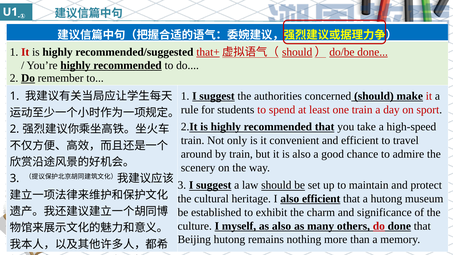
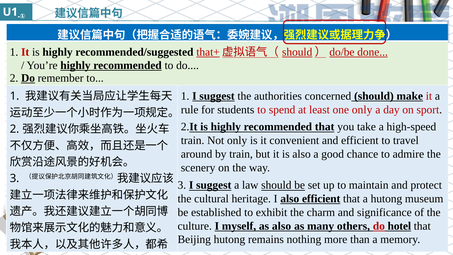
one train: train -> only (362, 110)
do done: done -> hotel (399, 226)
